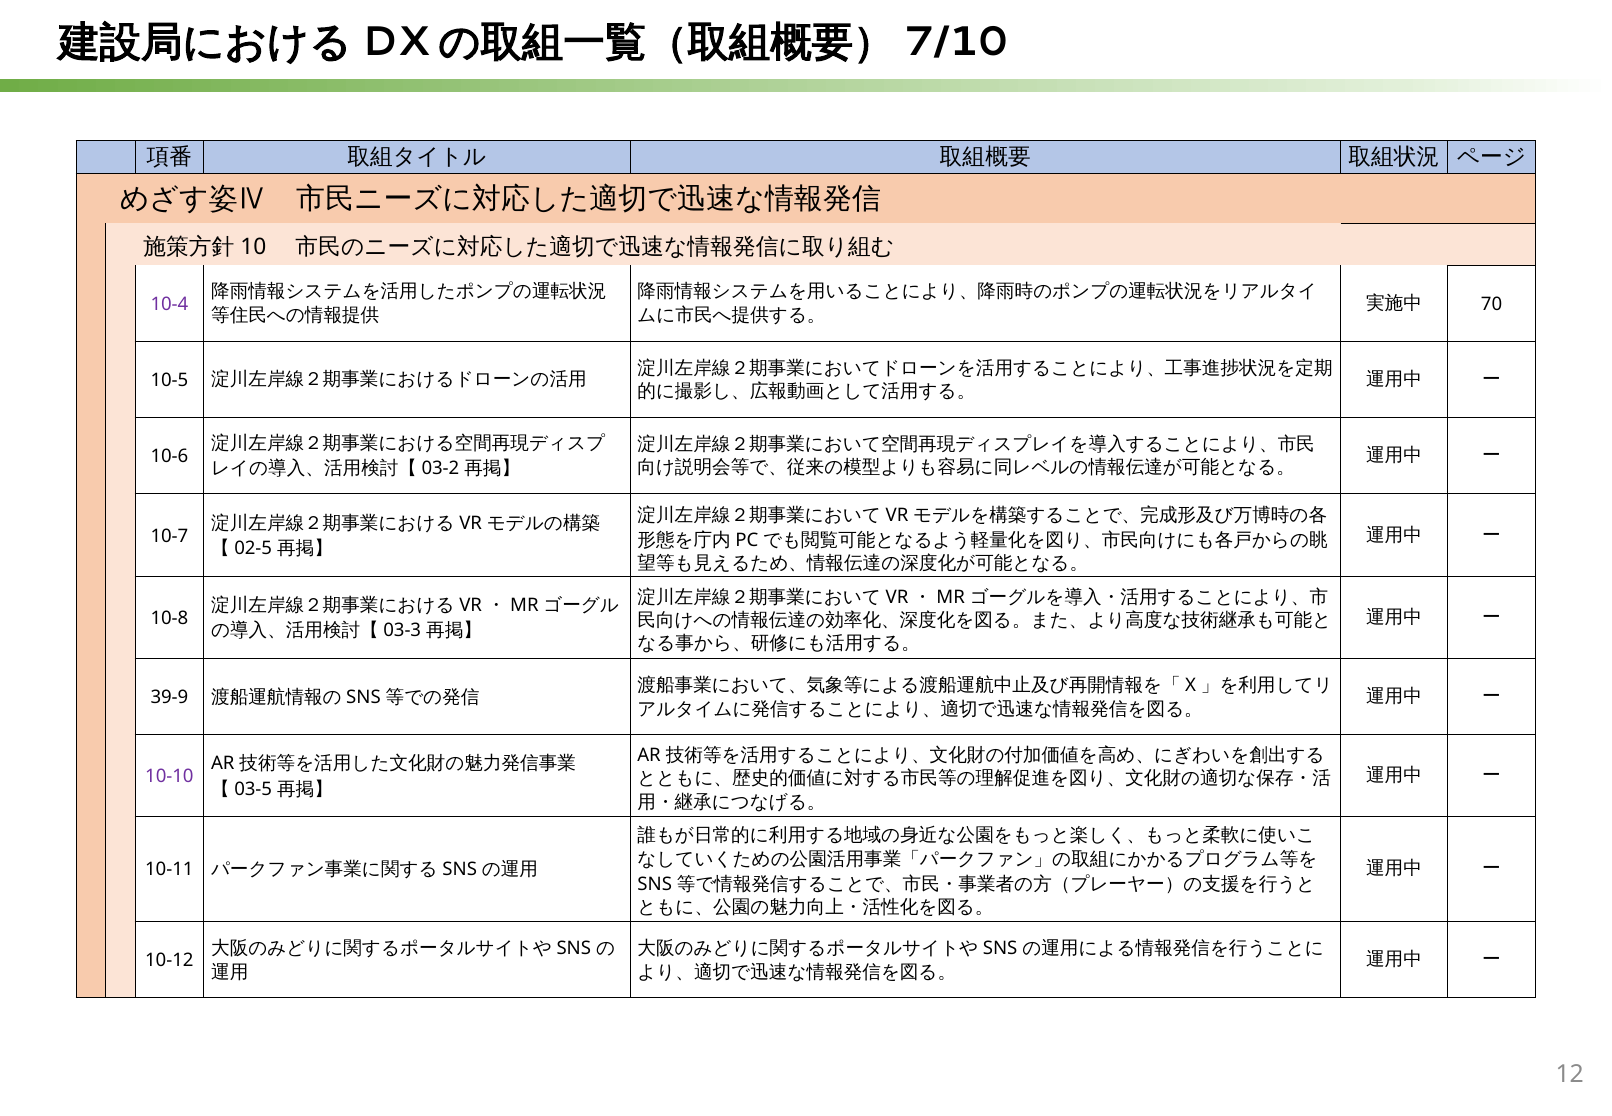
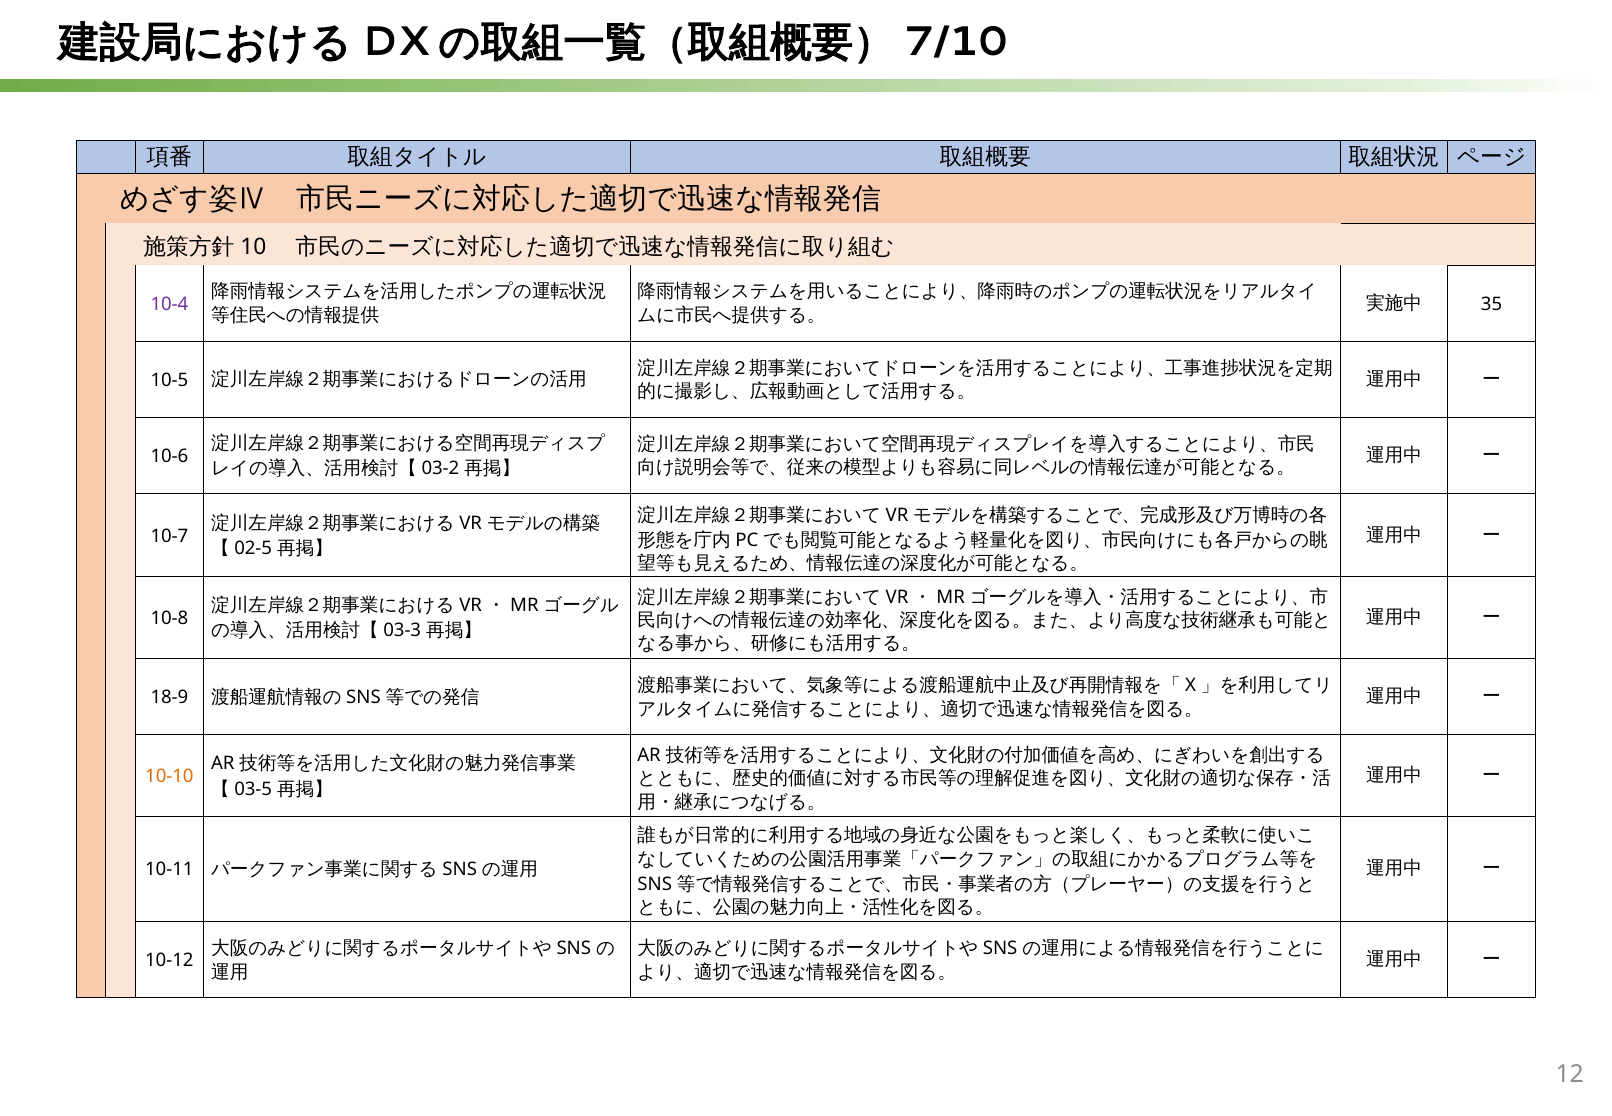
70: 70 -> 35 (1492, 304)
39-9: 39-9 -> 18-9 (169, 697)
10-10 colour: purple -> orange (169, 776)
